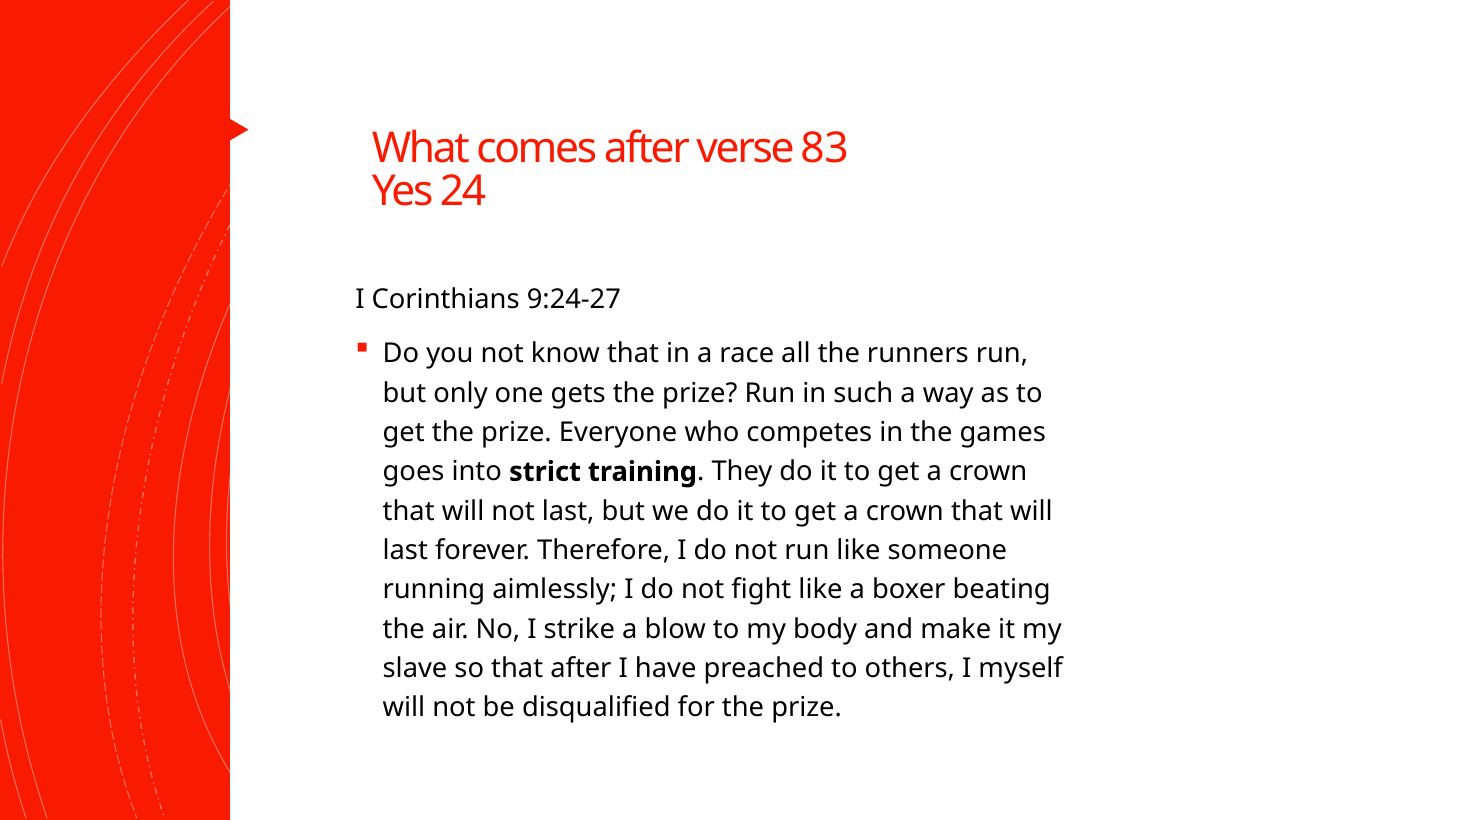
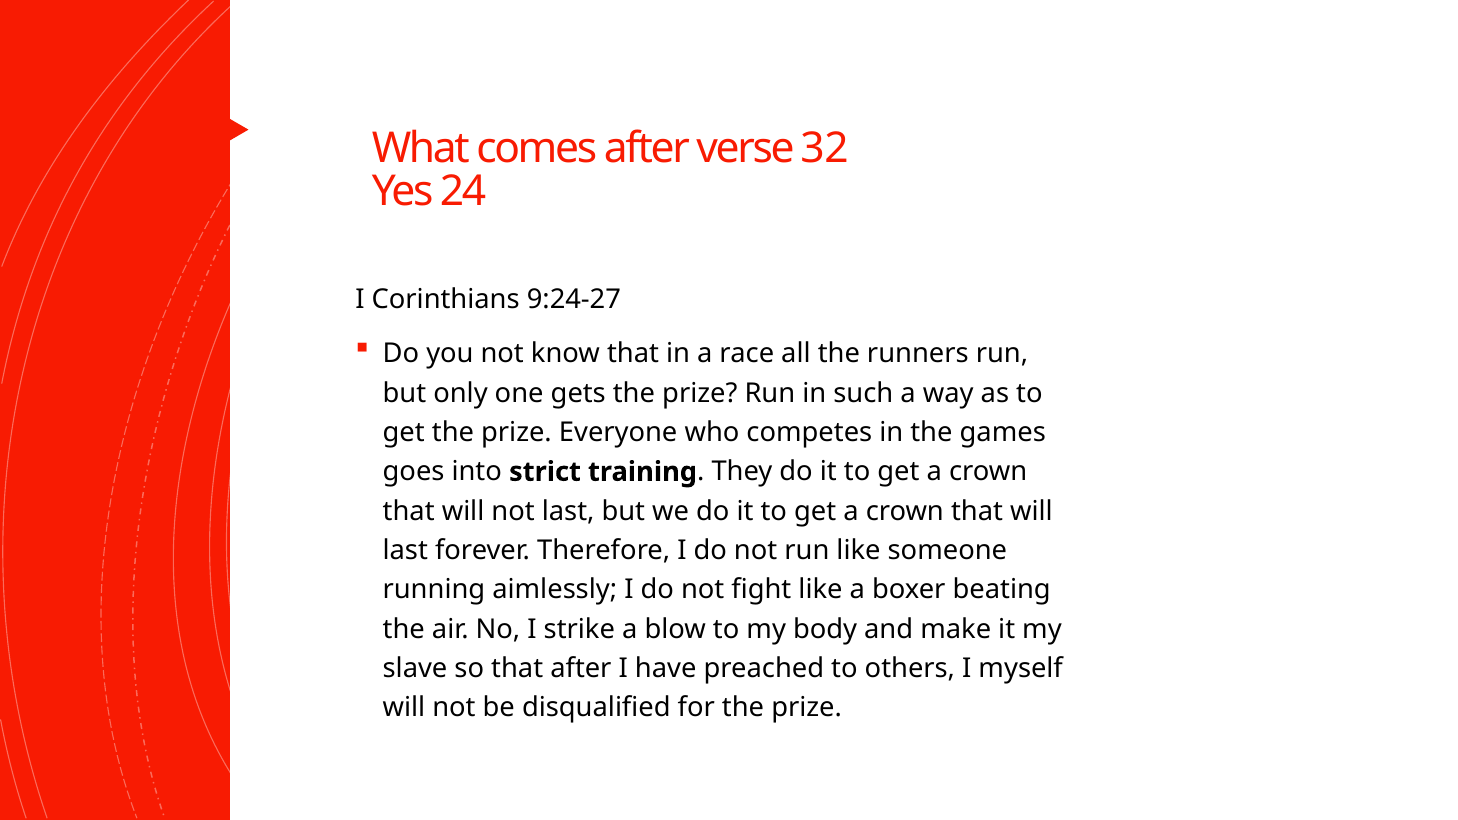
83: 83 -> 32 (825, 149)
